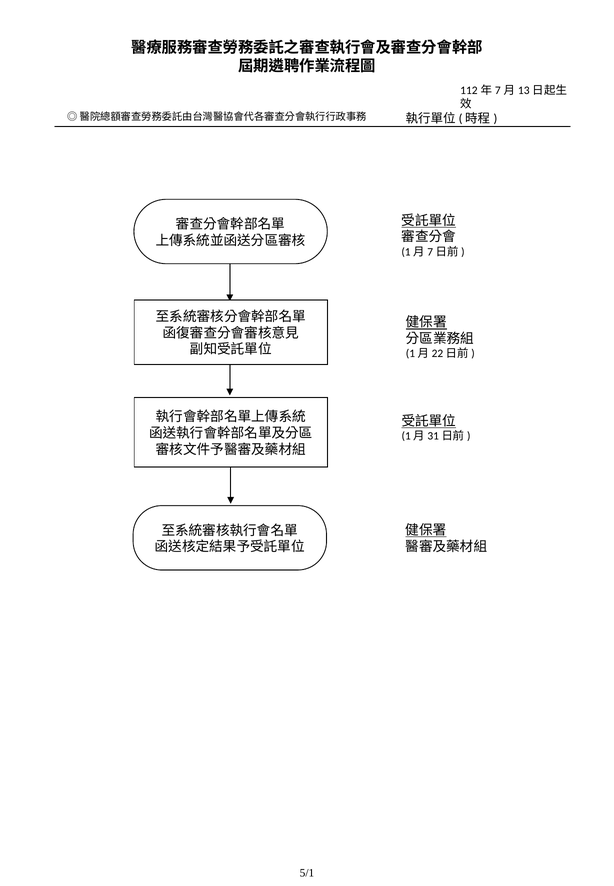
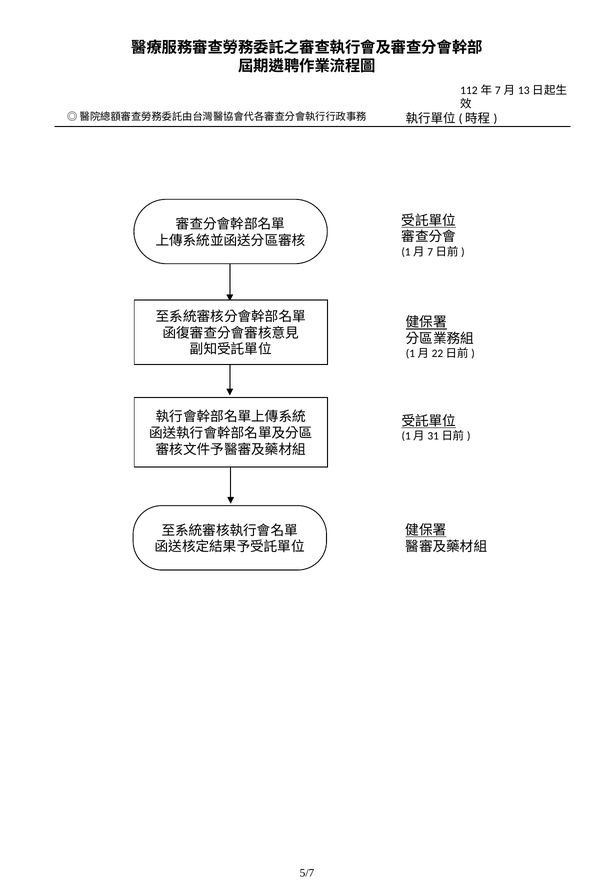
5/1: 5/1 -> 5/7 (307, 874)
